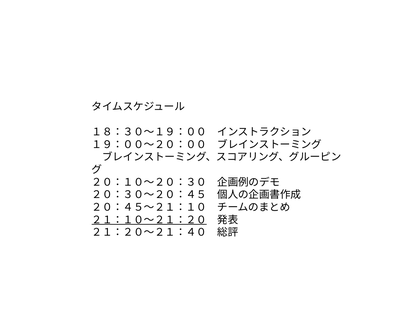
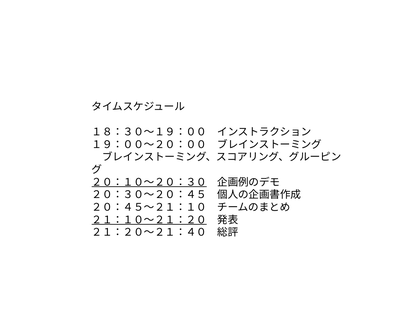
２０：１０～２０：３０ underline: none -> present (149, 182)
